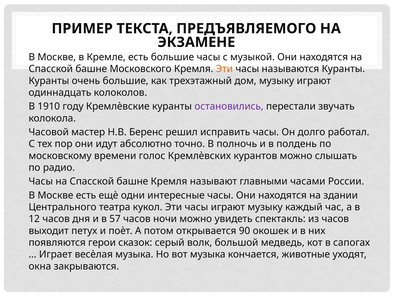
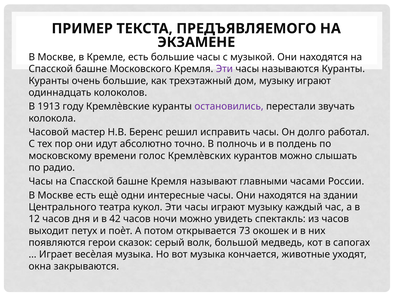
Эти colour: orange -> purple (224, 69)
1910: 1910 -> 1913 (49, 106)
57: 57 -> 42 (115, 219)
90: 90 -> 73 (245, 230)
